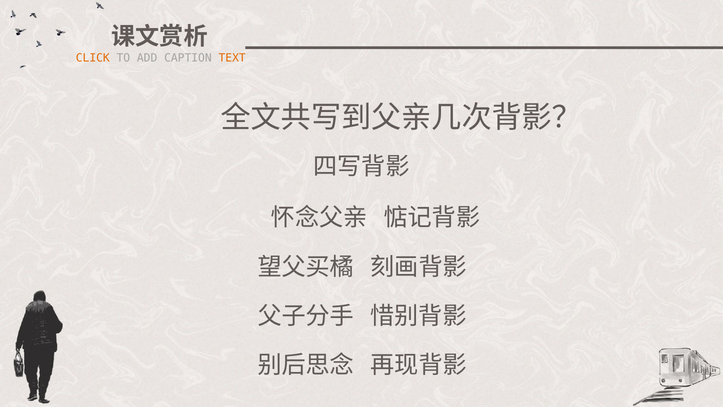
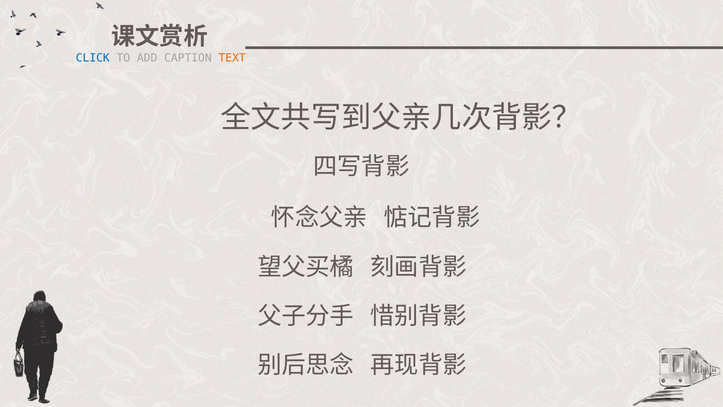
CLICK colour: orange -> blue (93, 58)
